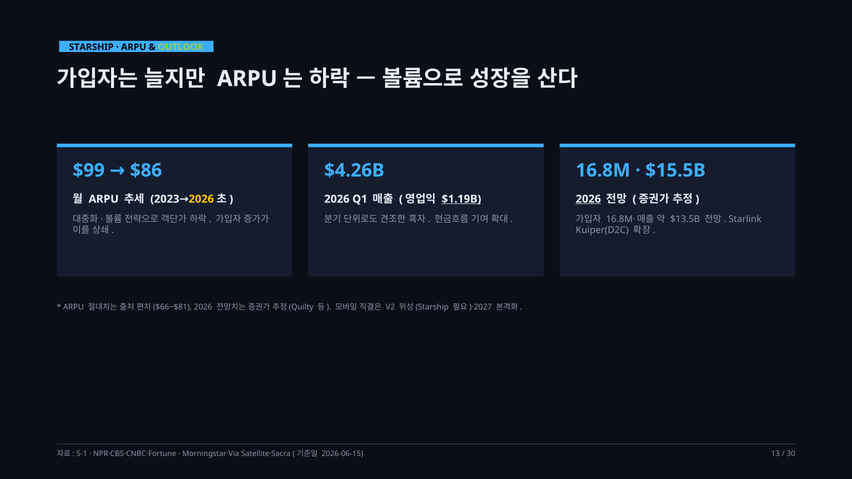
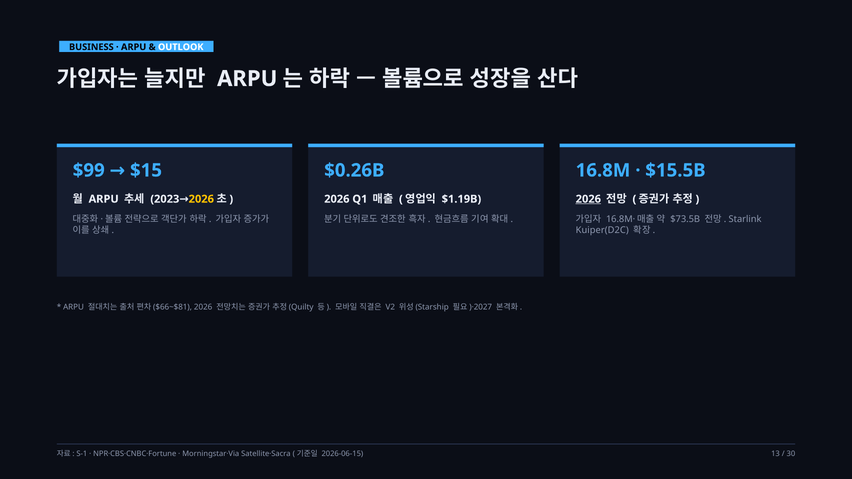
STARSHIP: STARSHIP -> BUSINESS (91, 47)
OUTLOOK colour: light green -> white (181, 47)
$86: $86 -> $15 (146, 170)
$4.26B: $4.26B -> $0.26B (354, 170)
$1.19B underline: present -> none (461, 199)
$13.5B: $13.5B -> $73.5B (685, 219)
